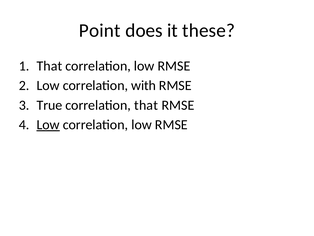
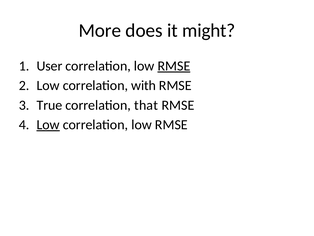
Point: Point -> More (100, 30)
these: these -> might (209, 30)
That: That -> User (49, 66)
RMSE underline: none -> present (174, 66)
